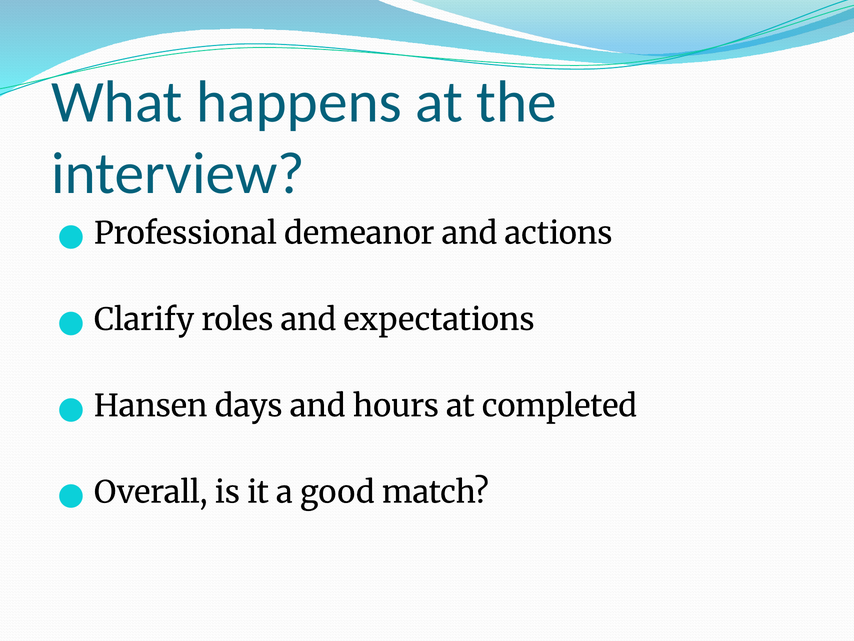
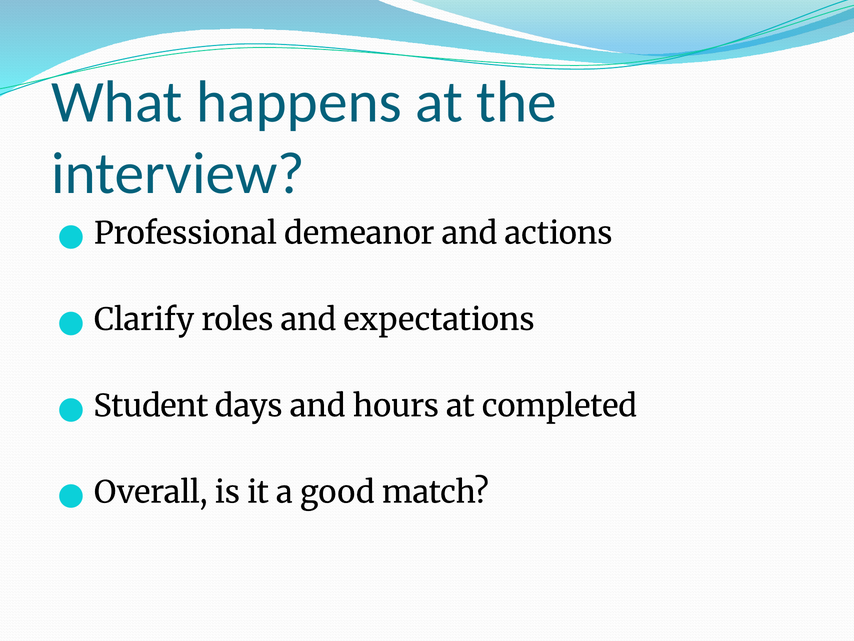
Hansen: Hansen -> Student (151, 406)
